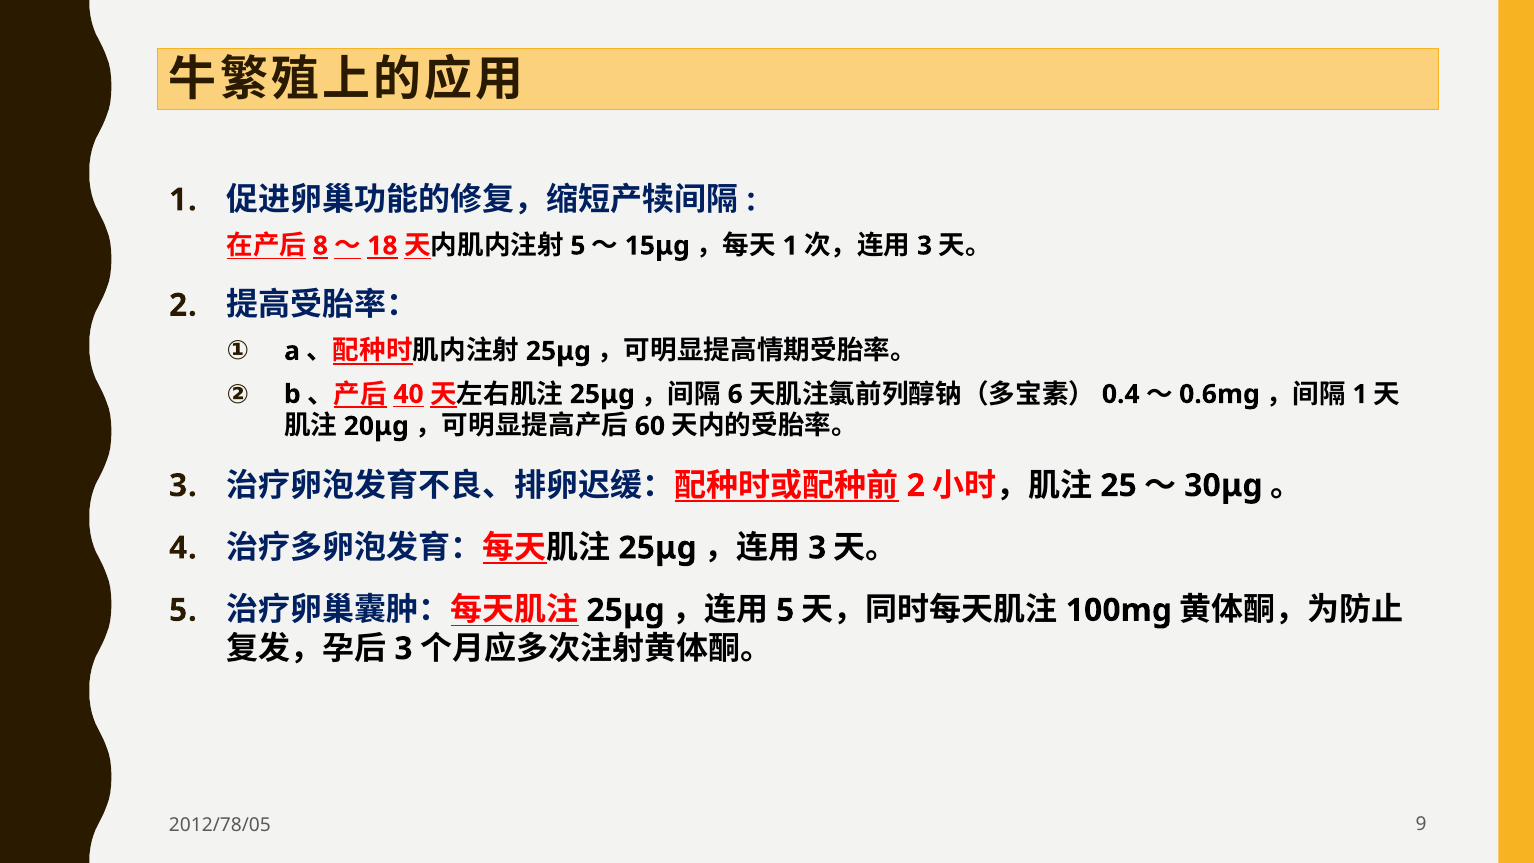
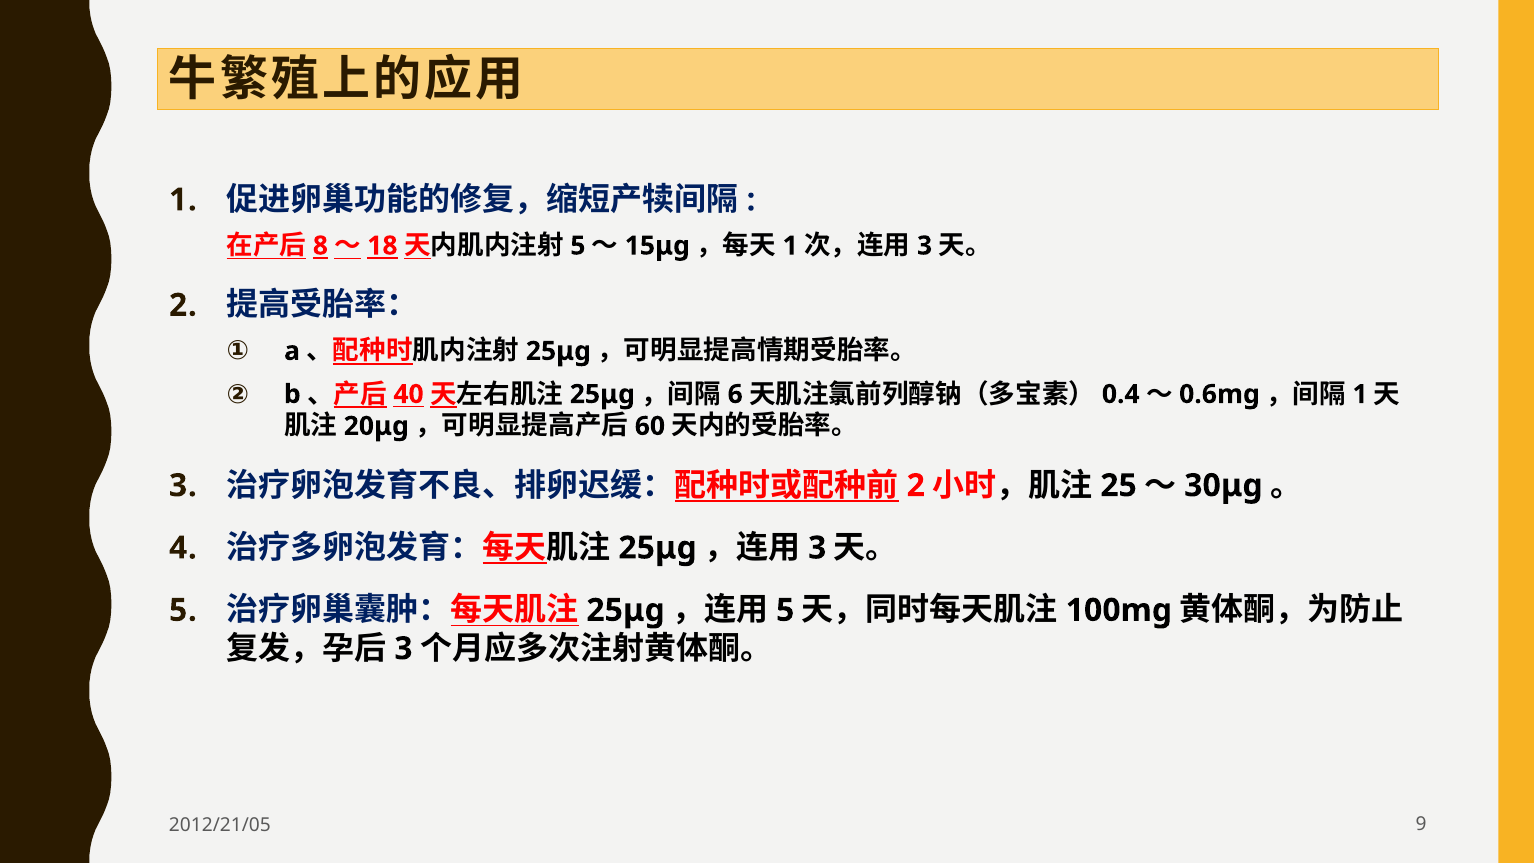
2012/78/05: 2012/78/05 -> 2012/21/05 (220, 825)
